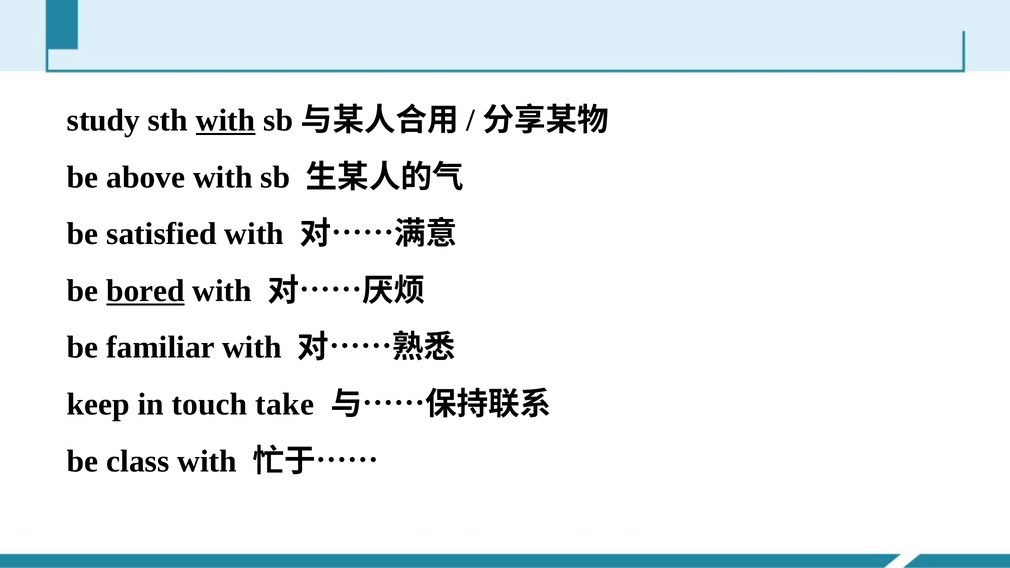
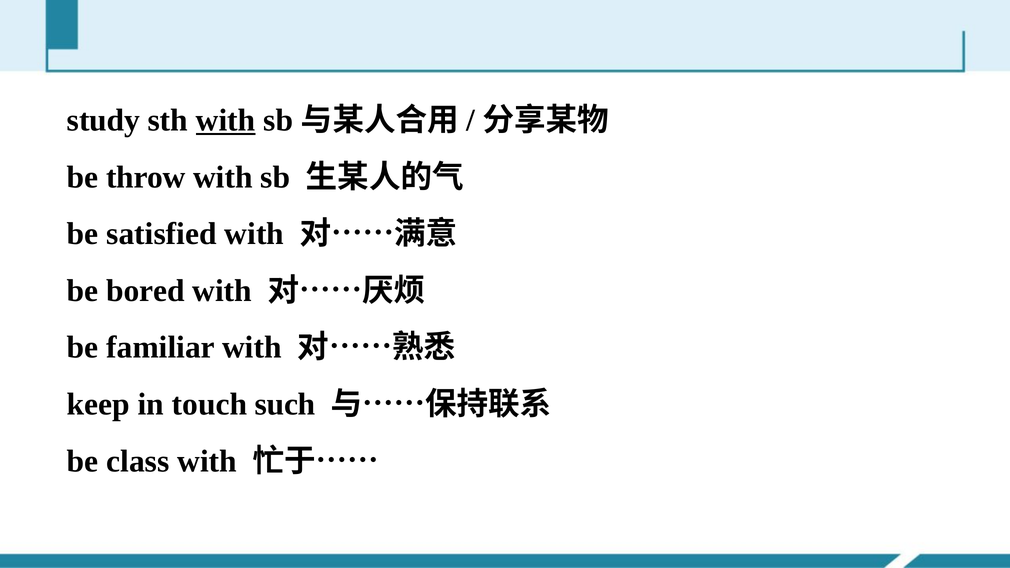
above: above -> throw (146, 177)
bored underline: present -> none (145, 291)
take: take -> such (285, 404)
